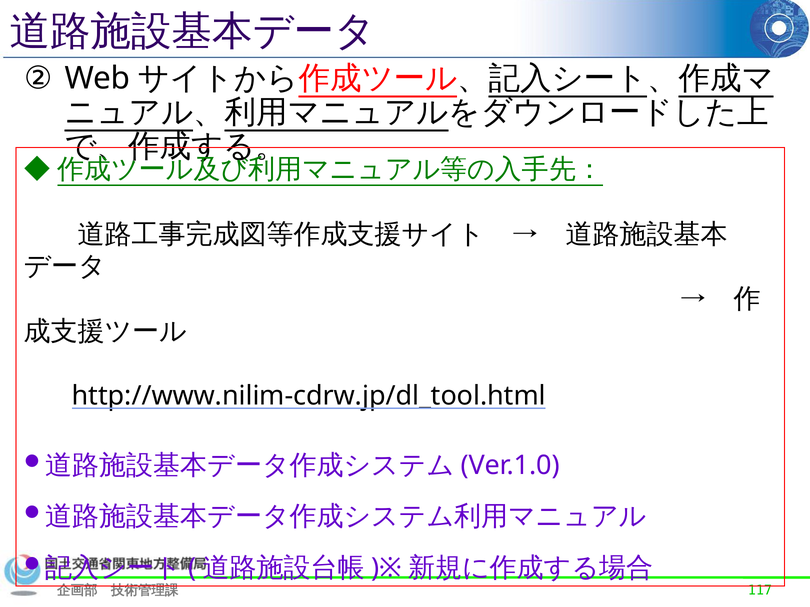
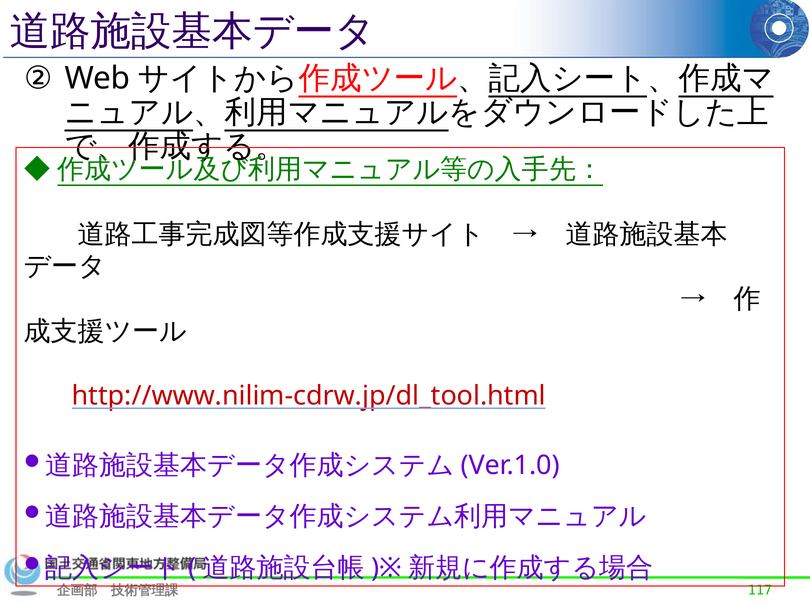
http://www.nilim-cdrw.jp/dl_tool.html colour: black -> red (309, 396)
